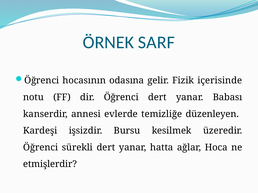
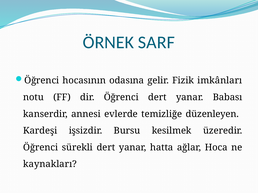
içerisinde: içerisinde -> imkânları (220, 81)
etmişlerdir: etmişlerdir -> kaynakları (50, 165)
